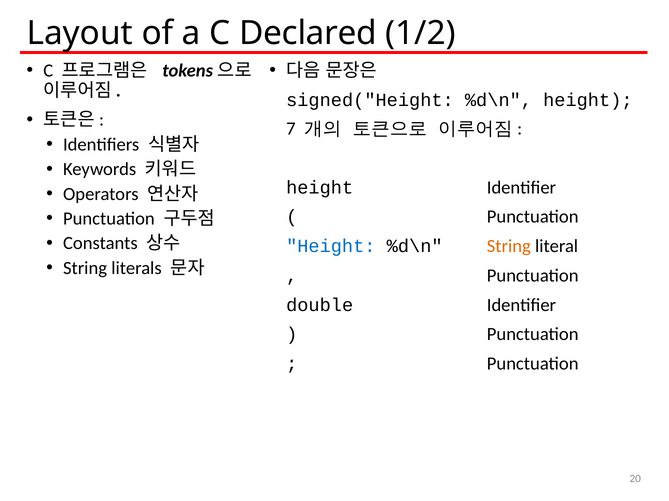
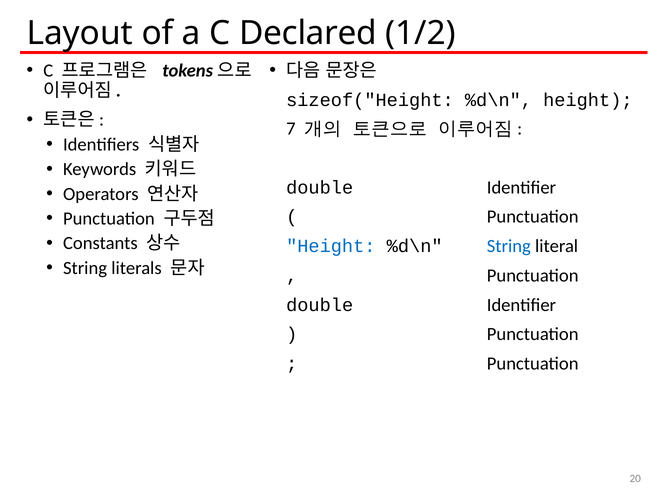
signed("Height: signed("Height -> sizeof("Height (370, 100)
height: height -> double (320, 188)
String colour: orange -> blue (509, 247)
